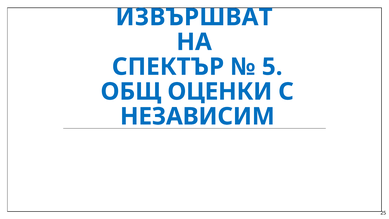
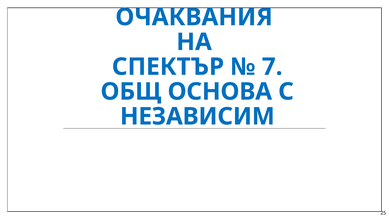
ИЗВЪРШВАТ: ИЗВЪРШВАТ -> ОЧАКВАНИЯ (194, 17)
5: 5 -> 7 (272, 67)
ОЦЕНКИ: ОЦЕНКИ -> ОСНОВА (220, 92)
